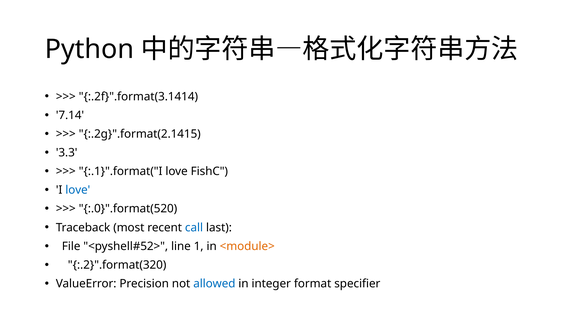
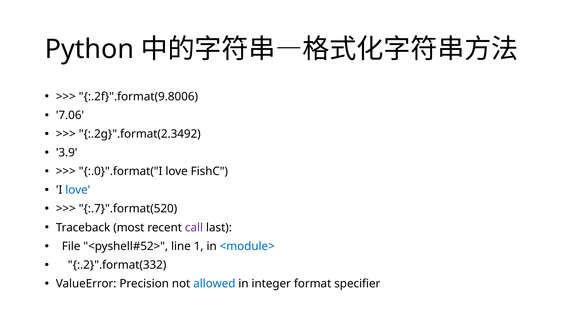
:.2f}".format(3.1414: :.2f}".format(3.1414 -> :.2f}".format(9.8006 (138, 96)
7.14: 7.14 -> 7.06 (70, 115)
:.2g}".format(2.1415: :.2g}".format(2.1415 -> :.2g}".format(2.3492 (140, 134)
3.3: 3.3 -> 3.9 (67, 153)
:.1}".format("I: :.1}".format("I -> :.0}".format("I (121, 171)
:.0}".format(520: :.0}".format(520 -> :.7}".format(520 (128, 209)
call colour: blue -> purple (194, 227)
<module> colour: orange -> blue (247, 246)
:.2}".format(320: :.2}".format(320 -> :.2}".format(332 (117, 265)
